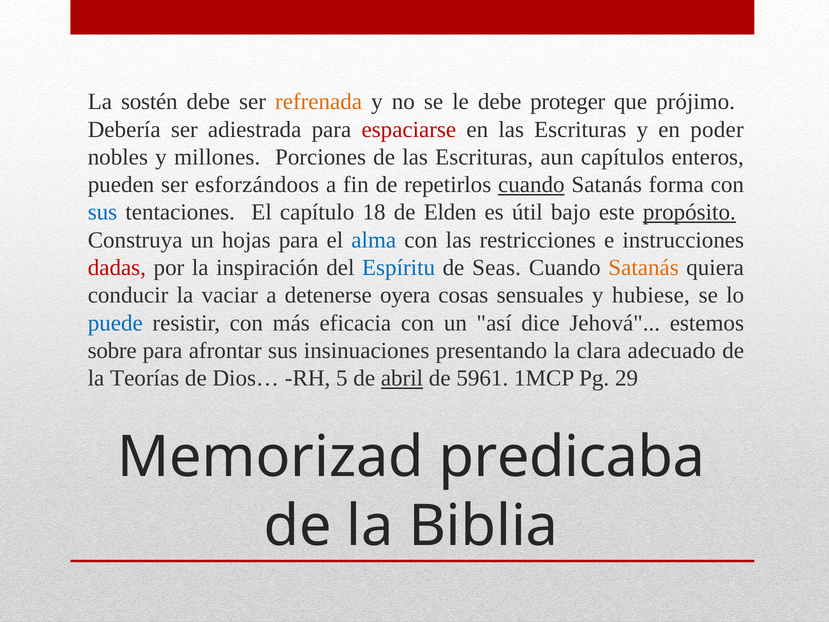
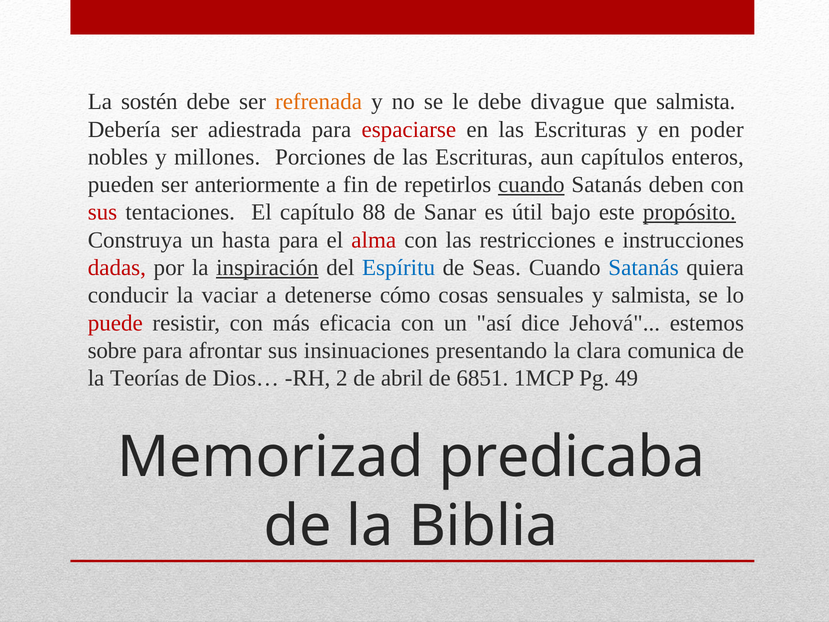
proteger: proteger -> divague (568, 102)
que prójimo: prójimo -> salmista (696, 102)
esforzándoos: esforzándoos -> anteriormente (257, 185)
forma: forma -> deben (676, 185)
sus colour: blue -> red (102, 212)
18: 18 -> 88 (374, 212)
Elden: Elden -> Sanar (450, 212)
hojas: hojas -> hasta (246, 240)
alma colour: blue -> red (374, 240)
inspiración underline: none -> present (267, 268)
Satanás colour: orange -> blue (644, 268)
oyera: oyera -> cómo (405, 295)
y hubiese: hubiese -> salmista (651, 295)
puede colour: blue -> red (115, 323)
adecuado: adecuado -> comunica (672, 350)
5: 5 -> 2 (342, 378)
abril underline: present -> none (402, 378)
5961: 5961 -> 6851 (482, 378)
29: 29 -> 49 (627, 378)
